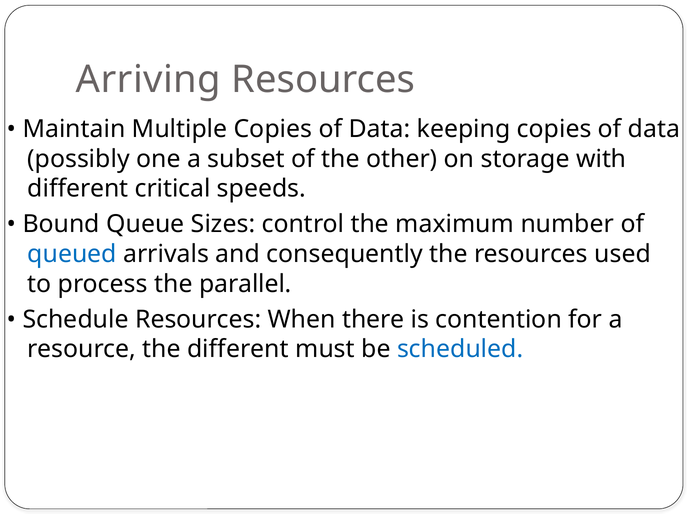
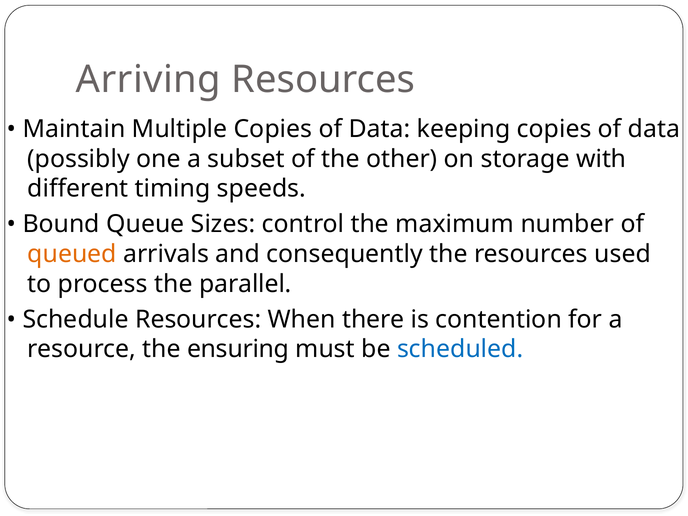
critical: critical -> timing (173, 189)
queued colour: blue -> orange (72, 254)
the different: different -> ensuring (238, 349)
